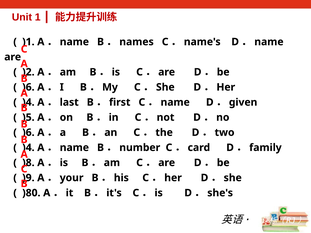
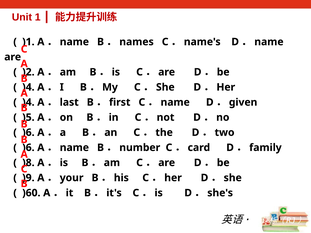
)6: )6 -> )4 (28, 87)
)4: )4 -> )6 (28, 148)
)80: )80 -> )60 (31, 193)
